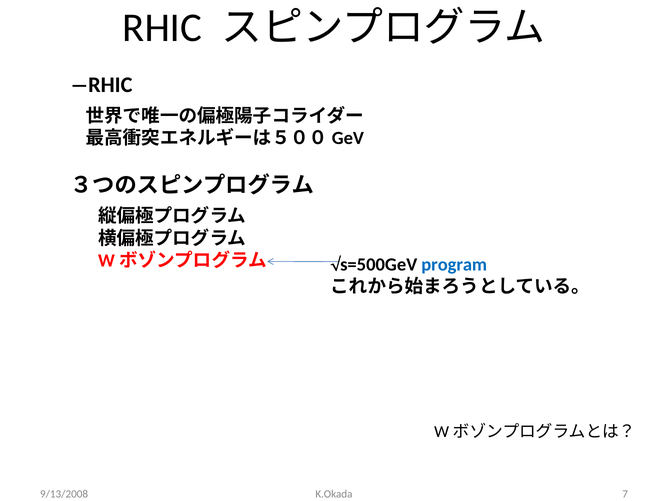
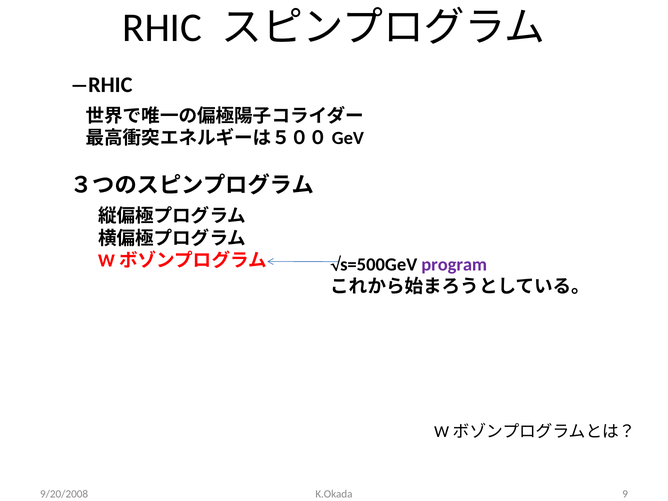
program colour: blue -> purple (454, 265)
7: 7 -> 9 (625, 494)
9/13/2008: 9/13/2008 -> 9/20/2008 (64, 494)
